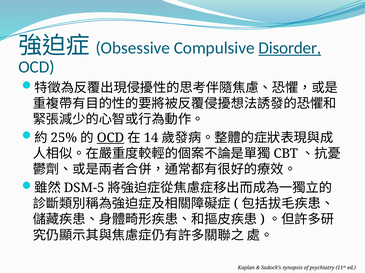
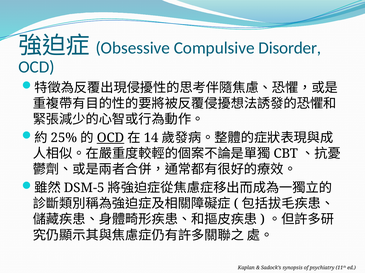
Disorder underline: present -> none (290, 48)
